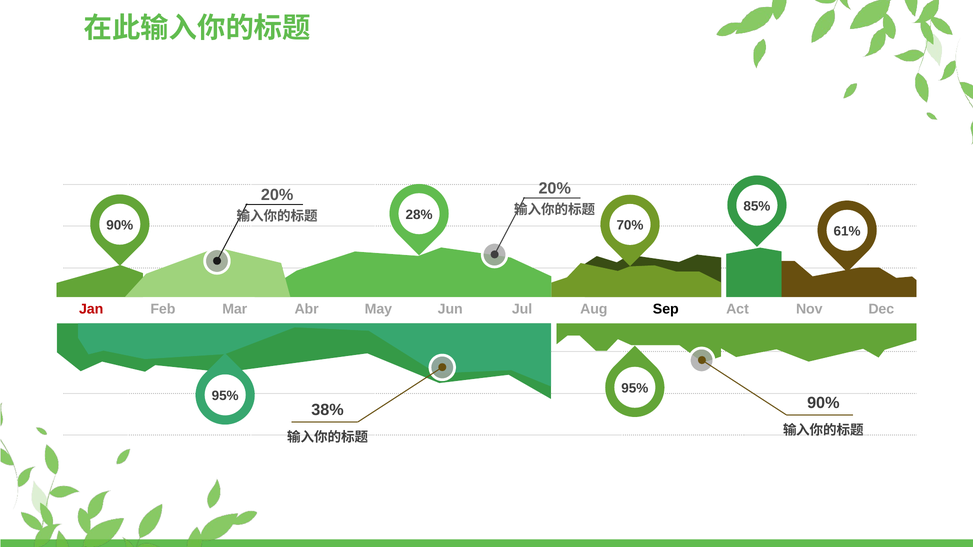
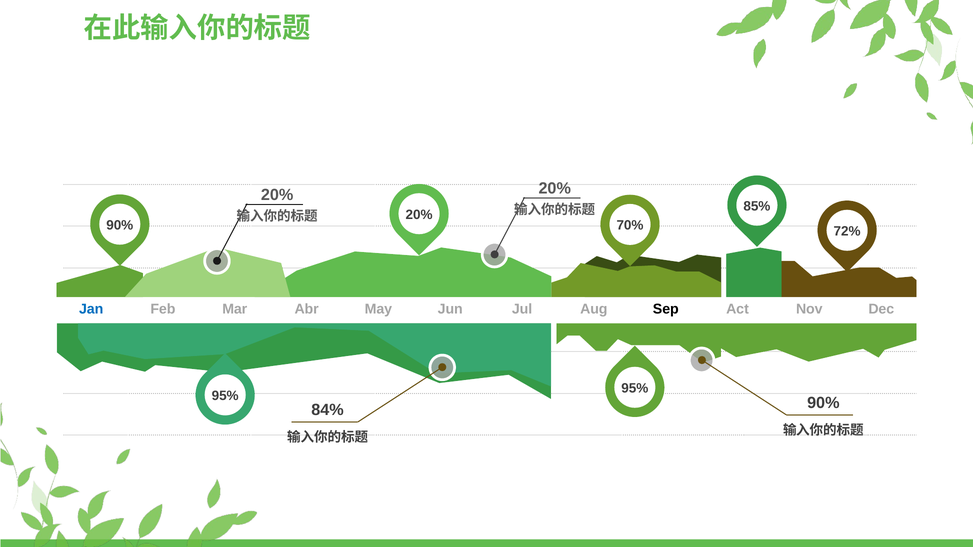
28%: 28% -> 20% (419, 215)
61%: 61% -> 72% (847, 231)
Jan colour: red -> blue (91, 309)
38%: 38% -> 84% (328, 410)
